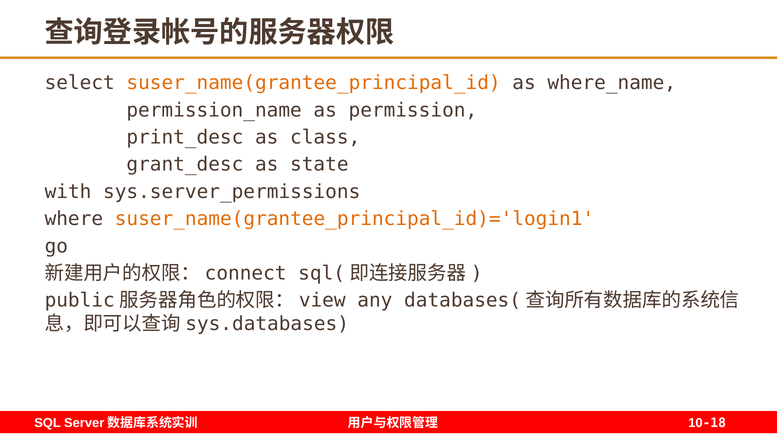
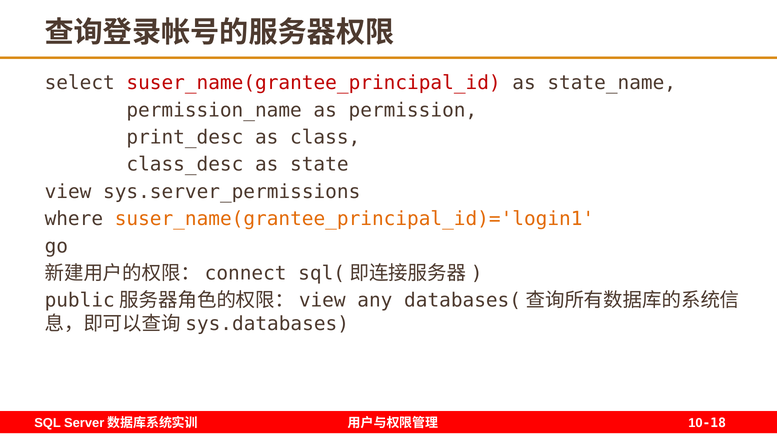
suser_name(grantee_principal_id colour: orange -> red (314, 83)
where_name: where_name -> state_name (612, 83)
grant_desc: grant_desc -> class_desc (185, 165)
with: with -> view (68, 192)
